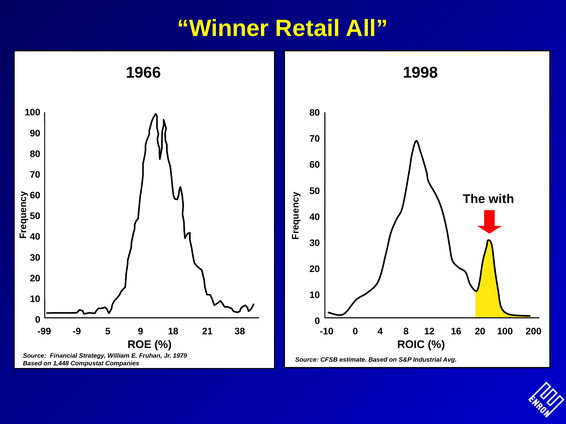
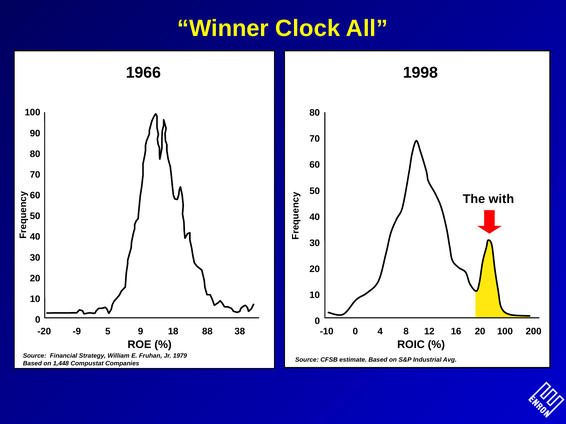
Retail: Retail -> Clock (308, 28)
-99: -99 -> -20 (44, 332)
21: 21 -> 88 (207, 332)
